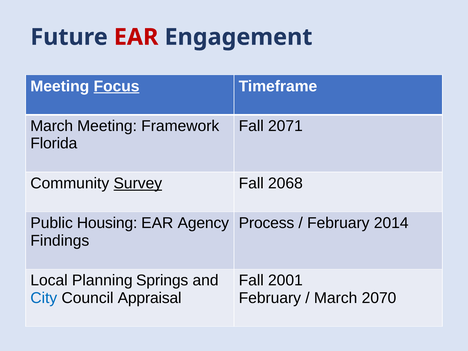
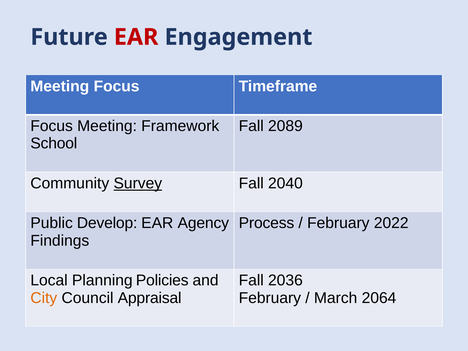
Focus underline: present -> none (117, 86)
March: March -> Focus (52, 126)
2071: 2071 -> 2089 (285, 126)
Florida: Florida -> School (54, 143)
2068: 2068 -> 2040 (285, 183)
Housing: Housing -> Develop (107, 223)
2014: 2014 -> 2022 (391, 223)
Springs: Springs -> Policies (162, 280)
2001: 2001 -> 2036 (285, 280)
City colour: blue -> orange (44, 298)
2070: 2070 -> 2064 (379, 298)
